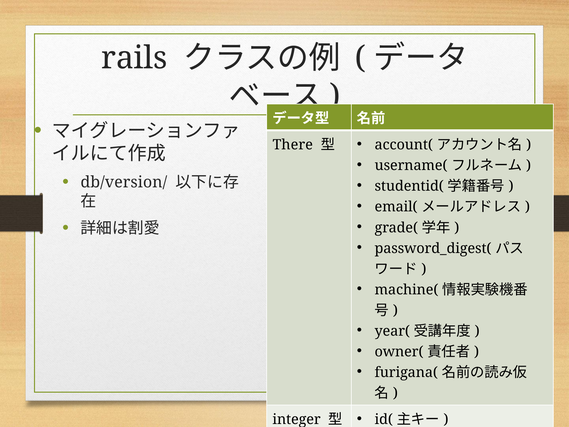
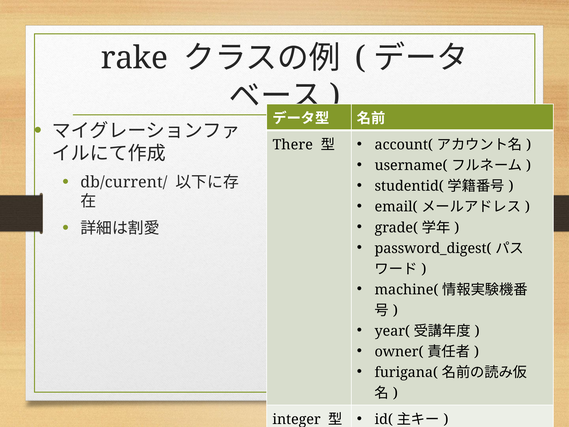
rails: rails -> rake (134, 58)
db/version/: db/version/ -> db/current/ (124, 182)
